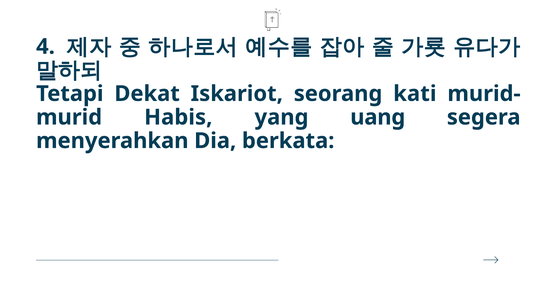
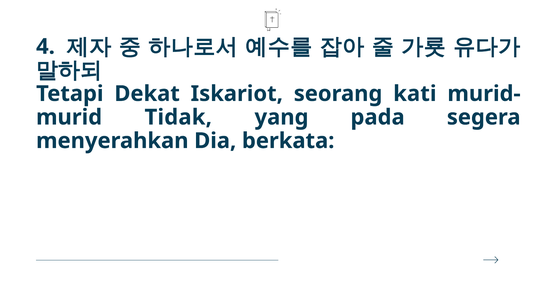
Habis: Habis -> Tidak (178, 117)
uang: uang -> pada (378, 117)
